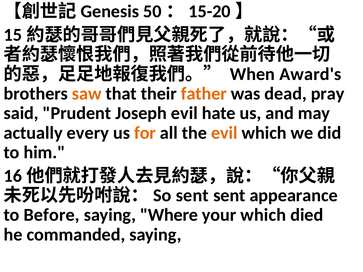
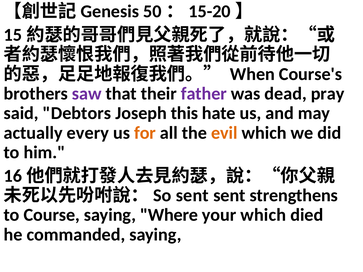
Award's: Award's -> Course's (310, 74)
saw colour: orange -> purple (87, 94)
father colour: orange -> purple (204, 94)
Prudent: Prudent -> Debtors (77, 113)
Joseph evil: evil -> this (184, 113)
appearance: appearance -> strengthens (294, 196)
Before: Before -> Course (52, 215)
